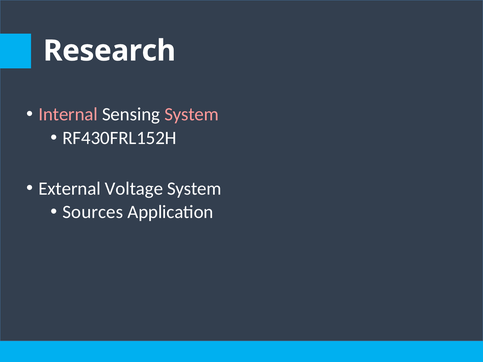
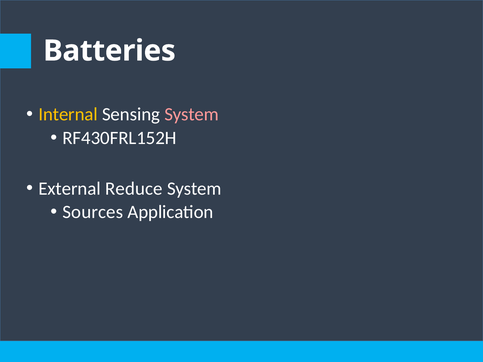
Research: Research -> Batteries (109, 51)
Internal colour: pink -> yellow (68, 115)
Voltage: Voltage -> Reduce (134, 189)
